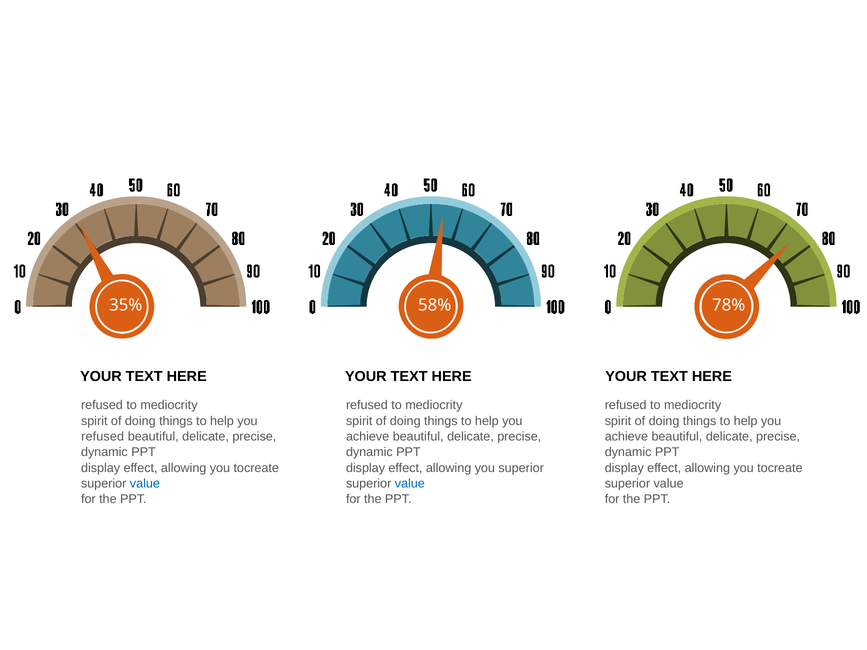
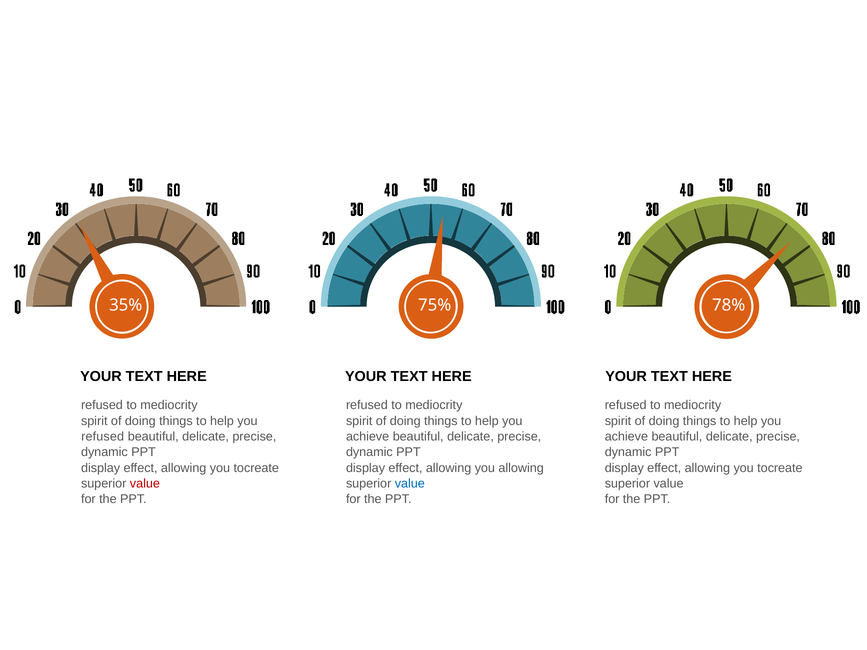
58%: 58% -> 75% (435, 305)
you superior: superior -> allowing (521, 468)
value colour: blue -> red (145, 484)
